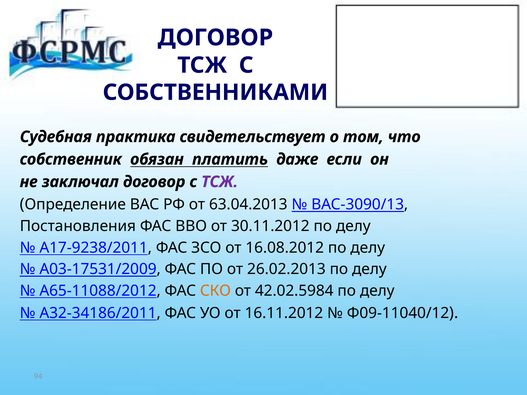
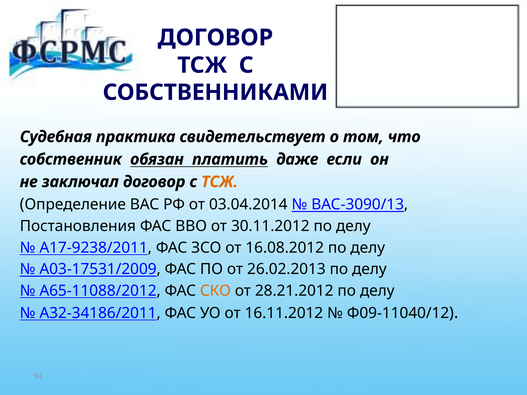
ТСЖ colour: purple -> orange (220, 182)
63.04.2013: 63.04.2013 -> 03.04.2014 (248, 205)
42.02.5984: 42.02.5984 -> 28.21.2012 (294, 291)
